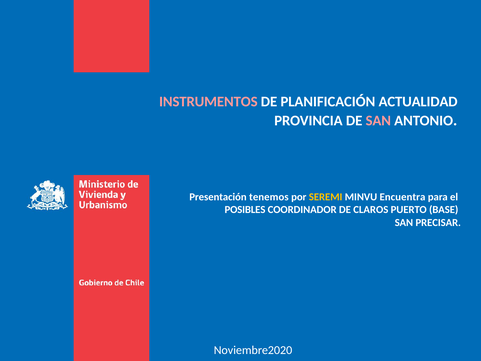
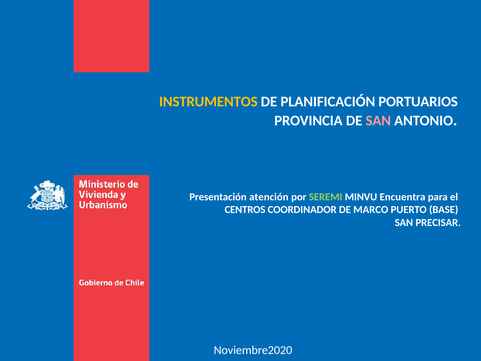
INSTRUMENTOS colour: pink -> yellow (208, 102)
ACTUALIDAD: ACTUALIDAD -> PORTUARIOS (418, 102)
tenemos: tenemos -> atención (269, 197)
SEREMI colour: yellow -> light green (326, 197)
POSIBLES: POSIBLES -> CENTROS (245, 210)
CLAROS: CLAROS -> MARCO (371, 210)
